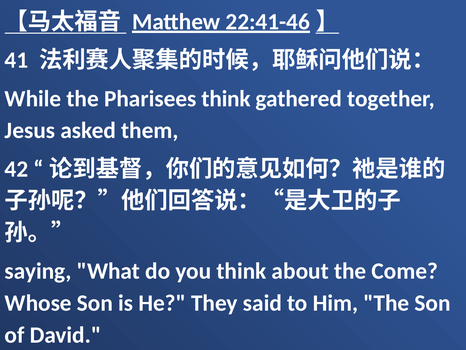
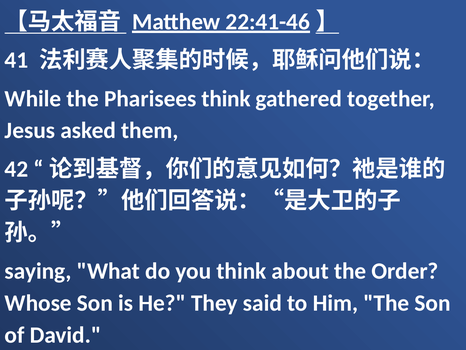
Come: Come -> Order (405, 271)
